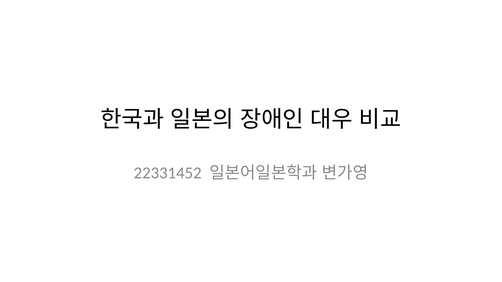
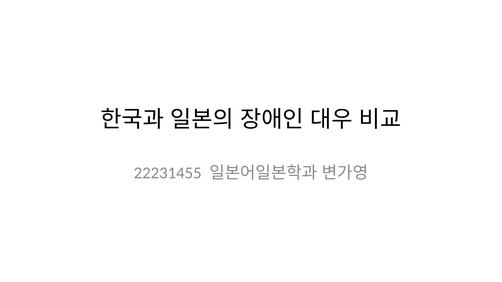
22331452: 22331452 -> 22231455 (168, 173)
